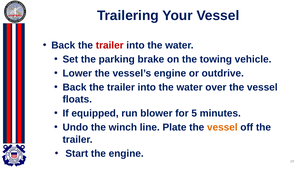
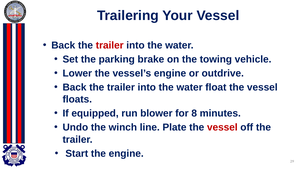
over: over -> float (216, 87)
5: 5 -> 8 (194, 113)
vessel colour: orange -> red (222, 127)
